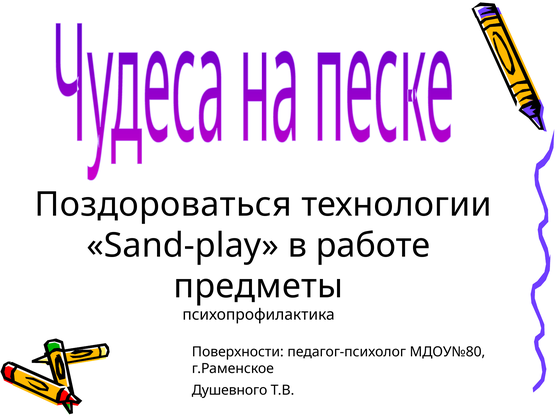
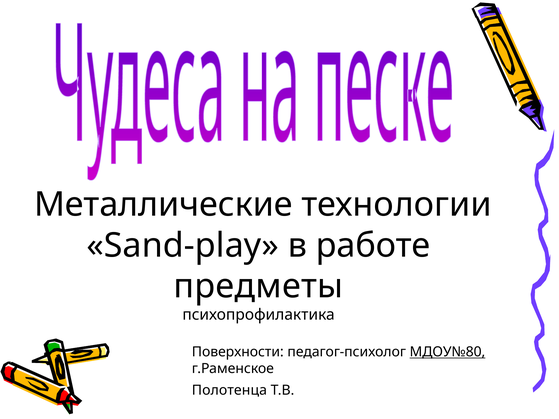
Поздороваться: Поздороваться -> Металлические (163, 205)
МДОУ№80 underline: none -> present (447, 352)
Душевного: Душевного -> Полотенца (229, 390)
